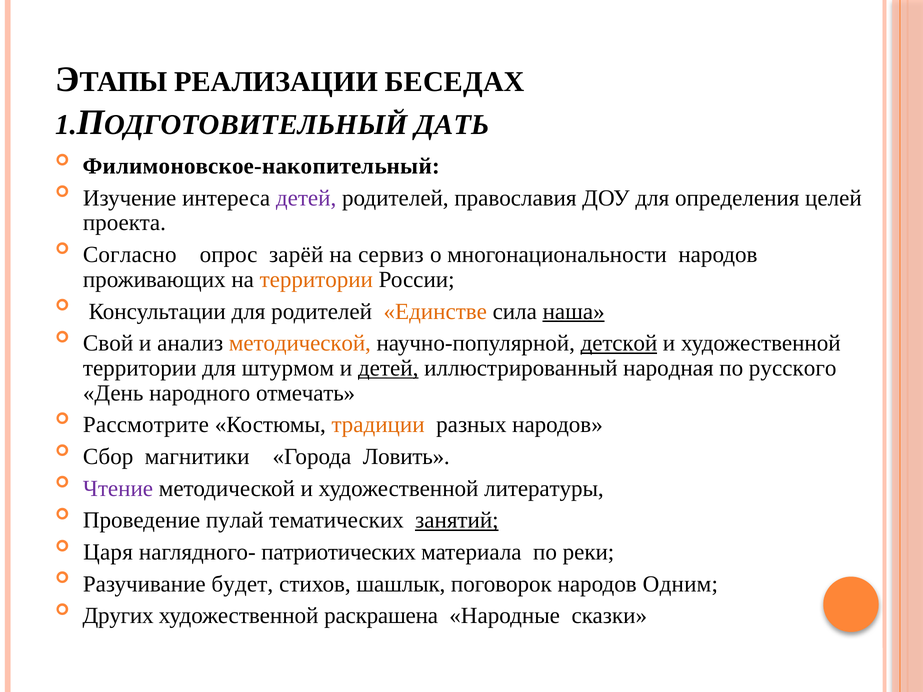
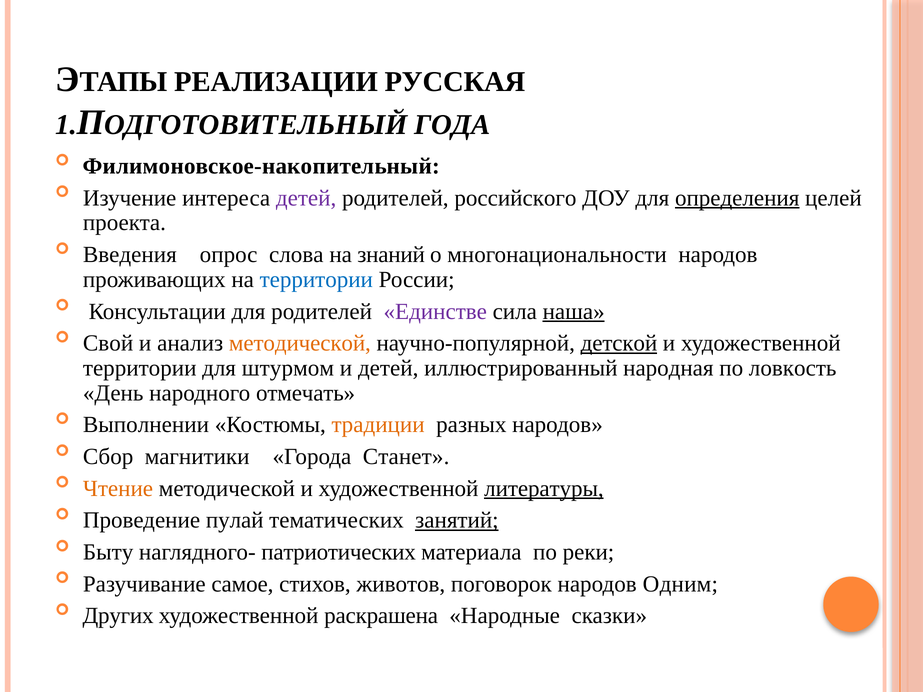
БЕСЕДАХ: БЕСЕДАХ -> РУССКАЯ (455, 82)
ДАТЬ: ДАТЬ -> ГОДА (452, 125)
православия: православия -> российского (515, 198)
определения underline: none -> present (737, 198)
Согласно: Согласно -> Введения (130, 255)
зарёй: зарёй -> слова (296, 255)
сервиз: сервиз -> знаний (391, 255)
территории colour: orange -> blue (316, 280)
Единстве colour: orange -> purple (435, 312)
детей underline: present -> none (388, 368)
русского: русского -> ловкость (793, 368)
Рассмотрите: Рассмотрите -> Выполнении (146, 425)
Ловить: Ловить -> Станет (406, 457)
Чтение colour: purple -> orange (118, 489)
литературы underline: none -> present (544, 489)
Царя: Царя -> Быту (108, 552)
будет: будет -> самое (242, 584)
шашлык: шашлык -> животов (401, 584)
